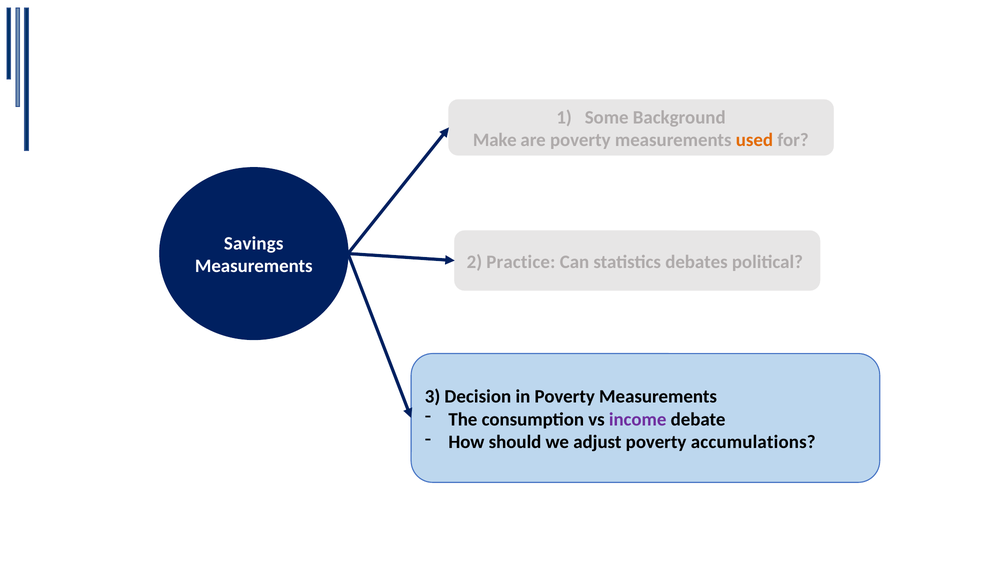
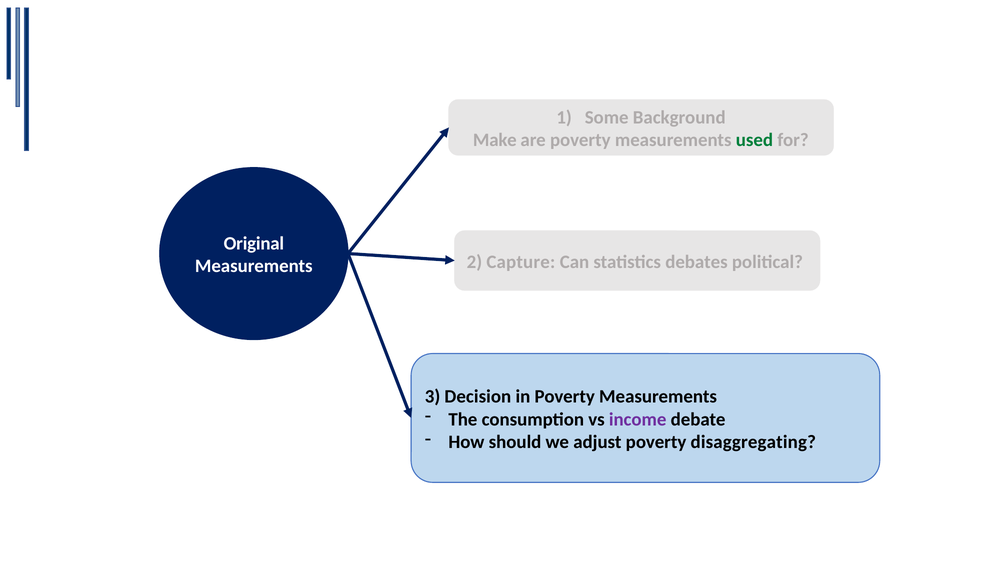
used colour: orange -> green (754, 140)
Savings: Savings -> Original (254, 243)
Practice: Practice -> Capture (521, 262)
accumulations: accumulations -> disaggregating (753, 442)
